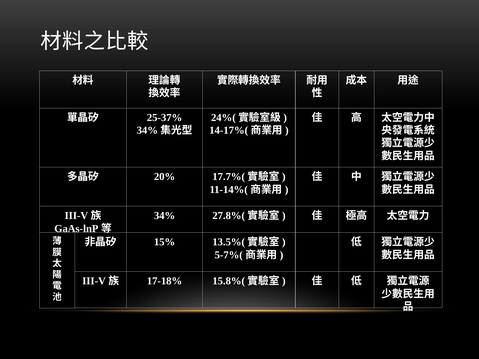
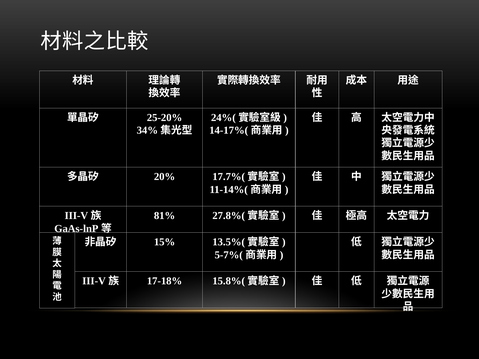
25-37%: 25-37% -> 25-20% (165, 118)
34%: 34% -> 81% (165, 216)
